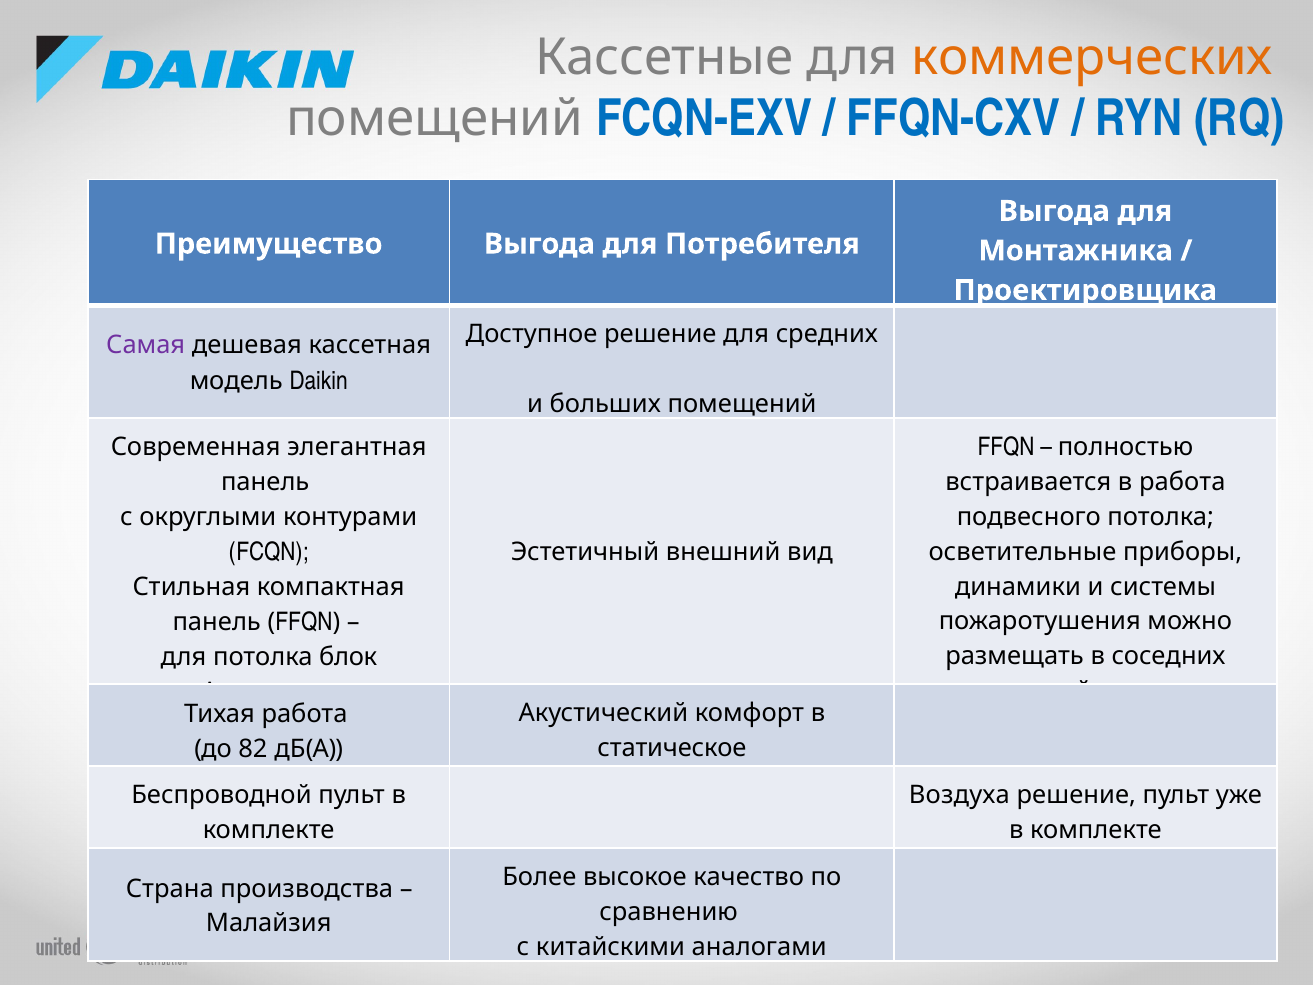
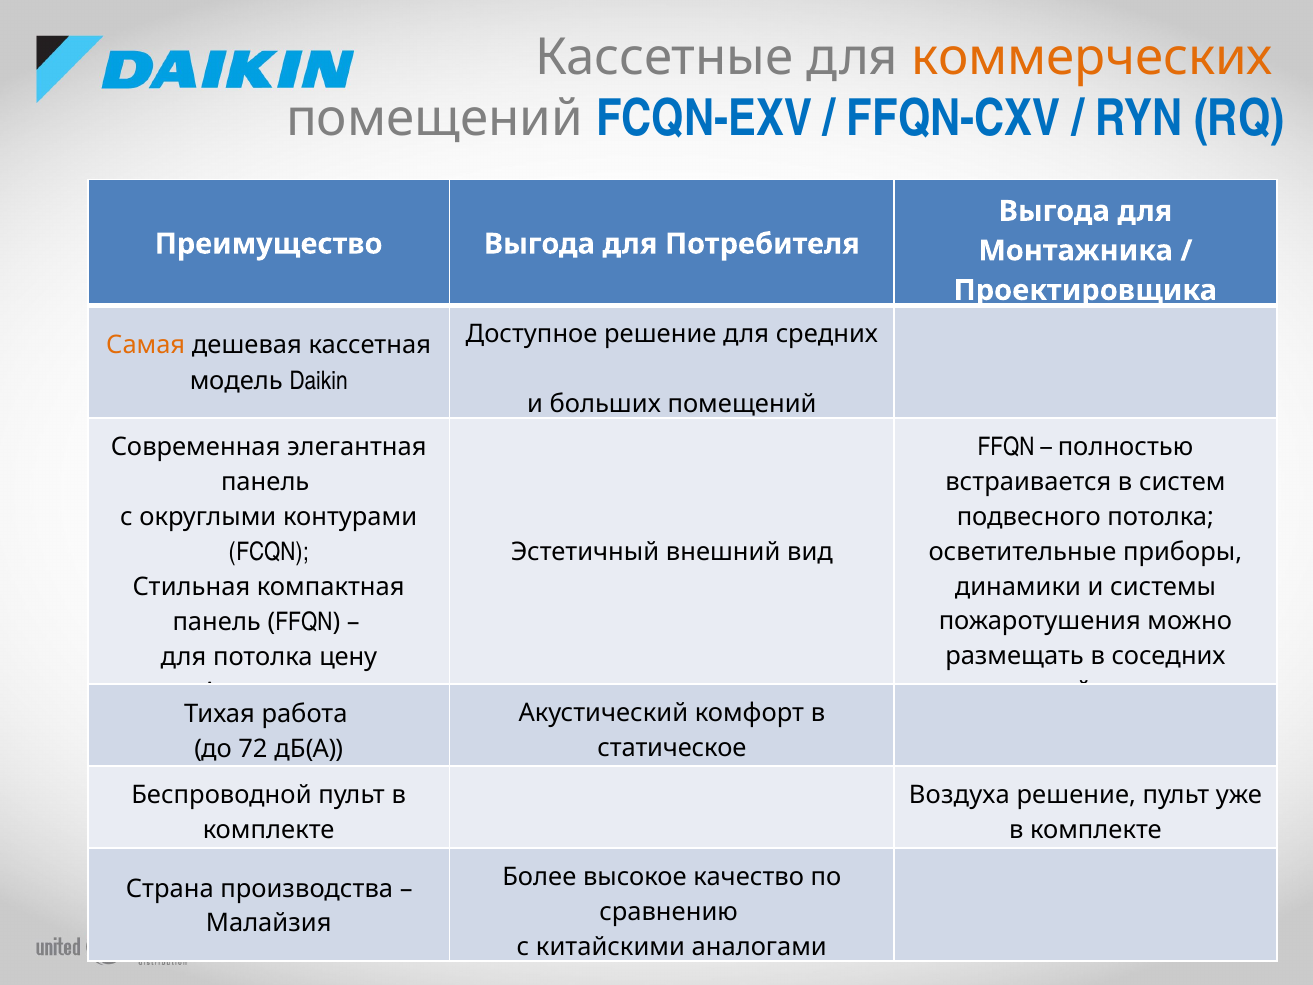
Самая colour: purple -> orange (146, 345)
в работа: работа -> систем (1182, 482)
блок: блок -> цену (348, 657)
82: 82 -> 72 (253, 749)
